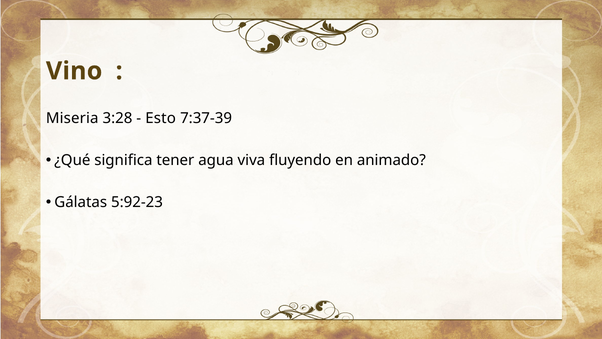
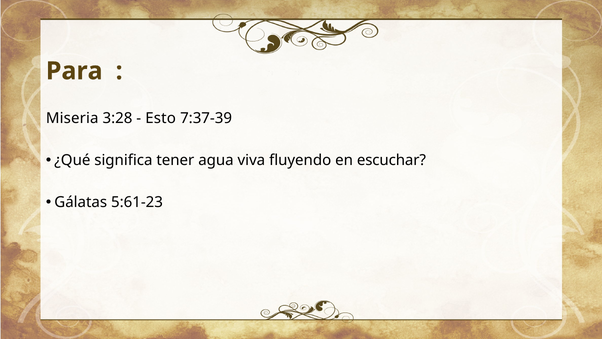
Vino: Vino -> Para (74, 71)
animado: animado -> escuchar (391, 160)
5:92-23: 5:92-23 -> 5:61-23 (137, 202)
